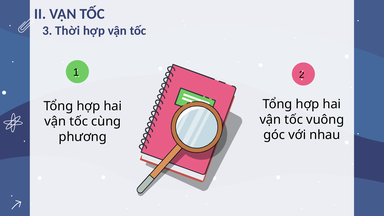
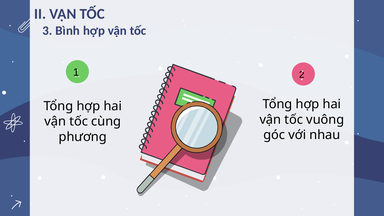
Thời: Thời -> Bình (68, 31)
